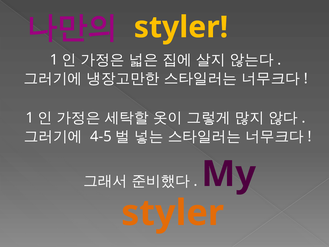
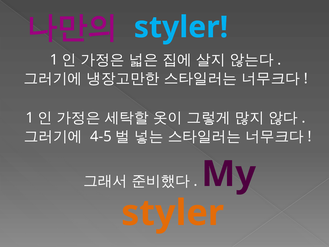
styler colour: yellow -> light blue (181, 27)
